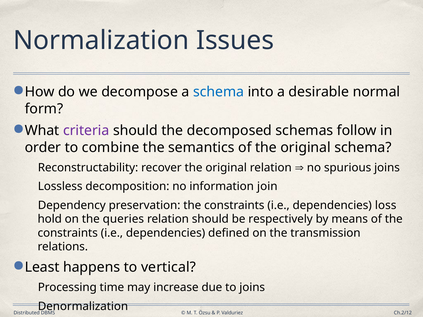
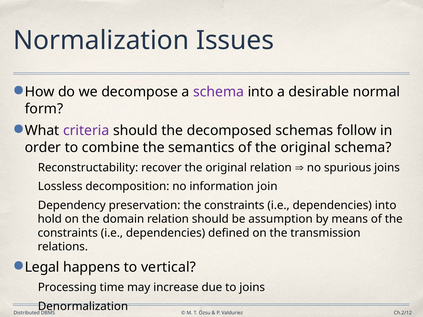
schema colour: blue -> purple (219, 92)
dependencies loss: loss -> into (386, 205)
queries: queries -> domain (123, 219)
respectively: respectively -> assumption (281, 219)
Least: Least -> Legal (42, 268)
